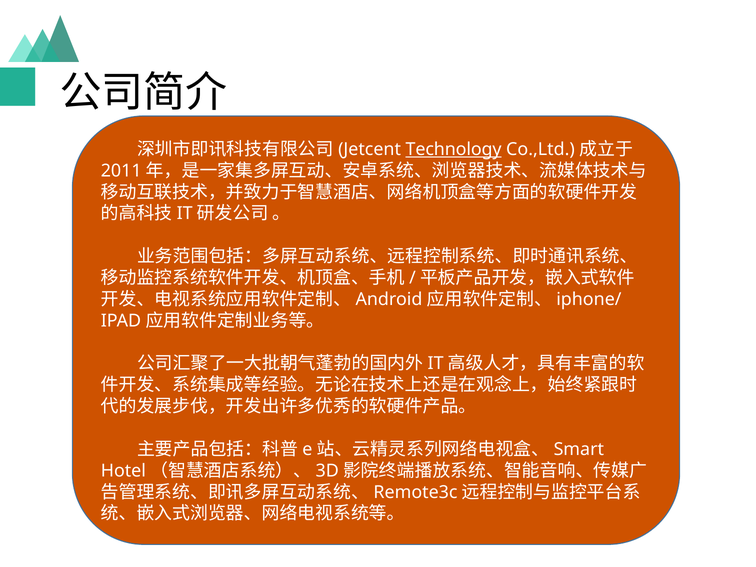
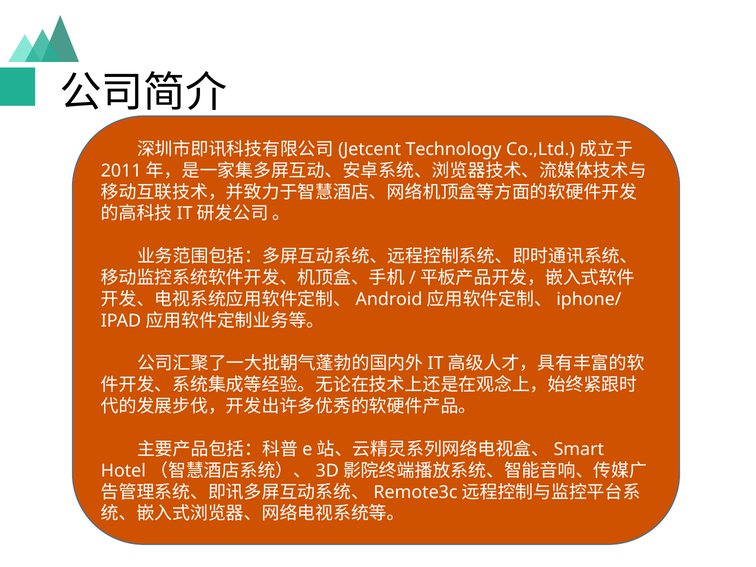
Technology underline: present -> none (454, 149)
